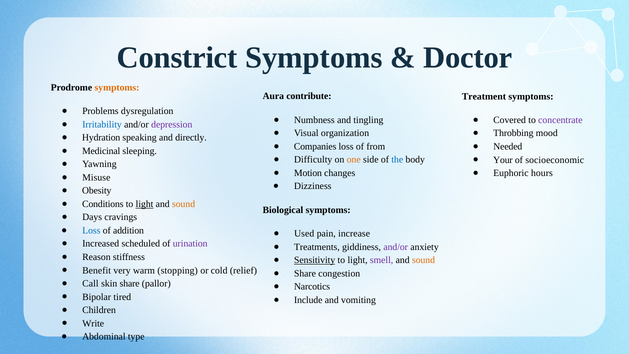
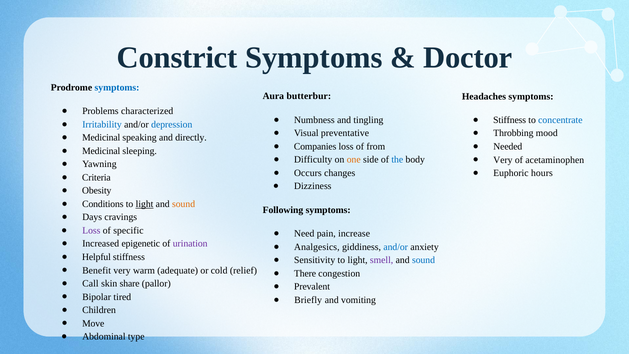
symptoms colour: orange -> blue (117, 87)
contribute: contribute -> butterbur (309, 96)
Treatment: Treatment -> Headaches (484, 96)
dysregulation: dysregulation -> characterized (147, 111)
Covered: Covered -> Stiffness (510, 120)
concentrate colour: purple -> blue (560, 120)
depression colour: purple -> blue (172, 124)
organization: organization -> preventative (345, 133)
Hydration: Hydration -> Medicinal (101, 138)
Your: Your -> Very (503, 160)
socioeconomic: socioeconomic -> acetaminophen (555, 160)
Motion: Motion -> Occurs (308, 173)
Misuse: Misuse -> Criteria (96, 177)
Biological: Biological -> Following (283, 210)
Loss colour: blue -> purple (91, 230)
addition: addition -> specific (128, 230)
Used: Used -> Need (304, 234)
scheduled: scheduled -> epigenetic (141, 244)
Treatments: Treatments -> Analgesics (317, 247)
and/or colour: purple -> blue (396, 247)
Reason: Reason -> Helpful (96, 257)
Sensitivity underline: present -> none (315, 260)
sound colour: orange -> blue (423, 260)
stopping: stopping -> adequate (178, 270)
Share: Share -> There (305, 273)
Narcotics: Narcotics -> Prevalent (312, 287)
Include: Include -> Briefly (308, 300)
Write: Write -> Move (93, 323)
